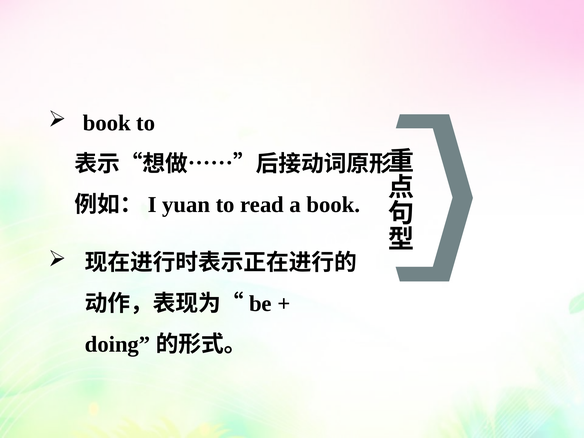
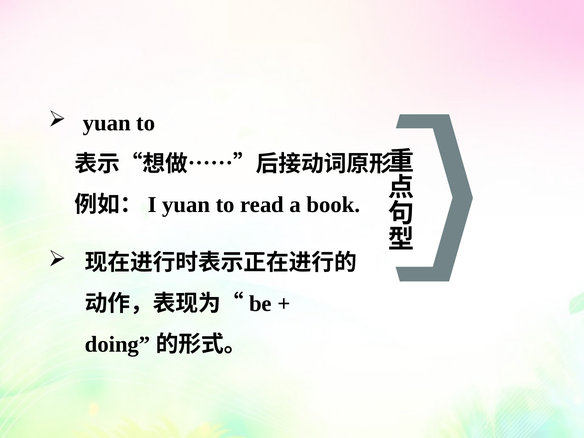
book: book -> yuan (107, 123)
